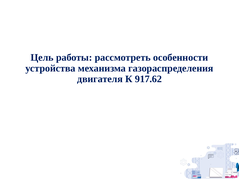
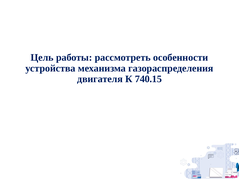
917.62: 917.62 -> 740.15 (148, 79)
